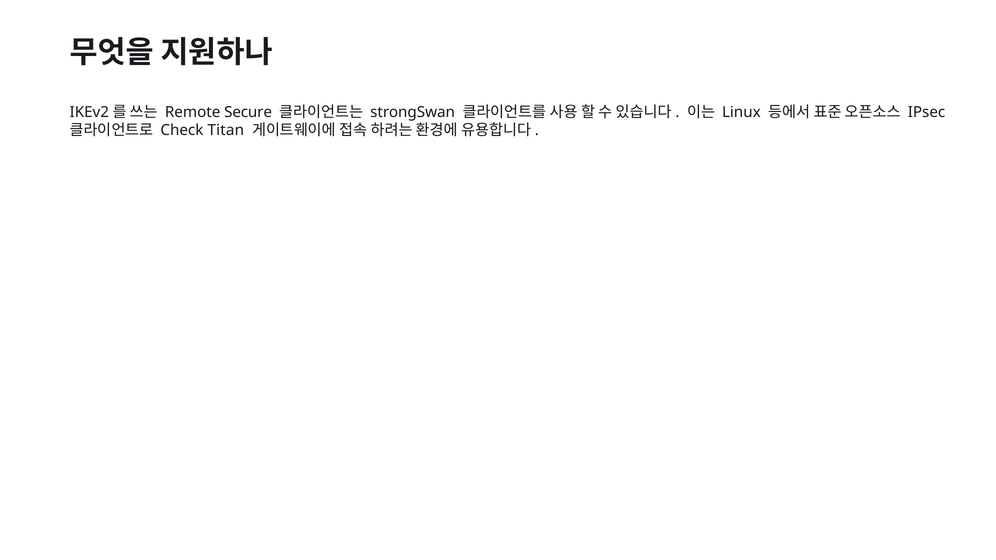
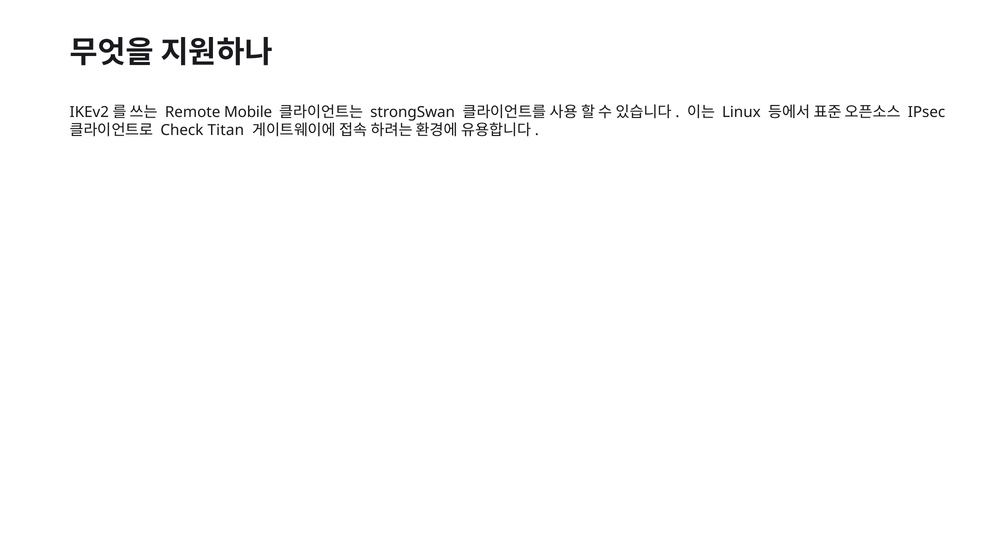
Secure: Secure -> Mobile (248, 112)
